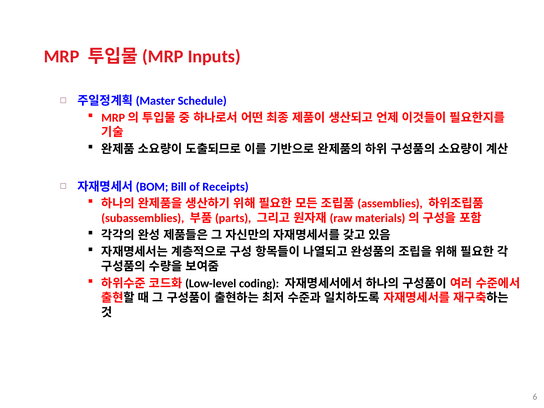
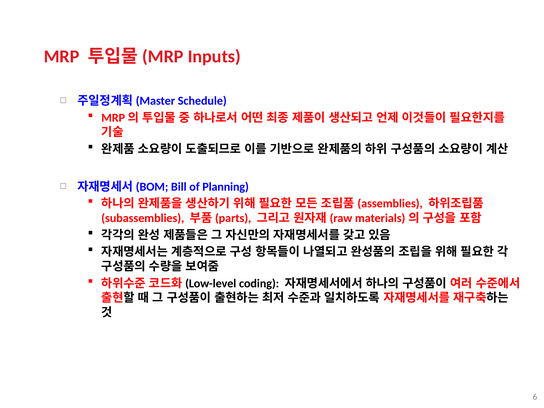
Receipts: Receipts -> Planning (226, 187)
